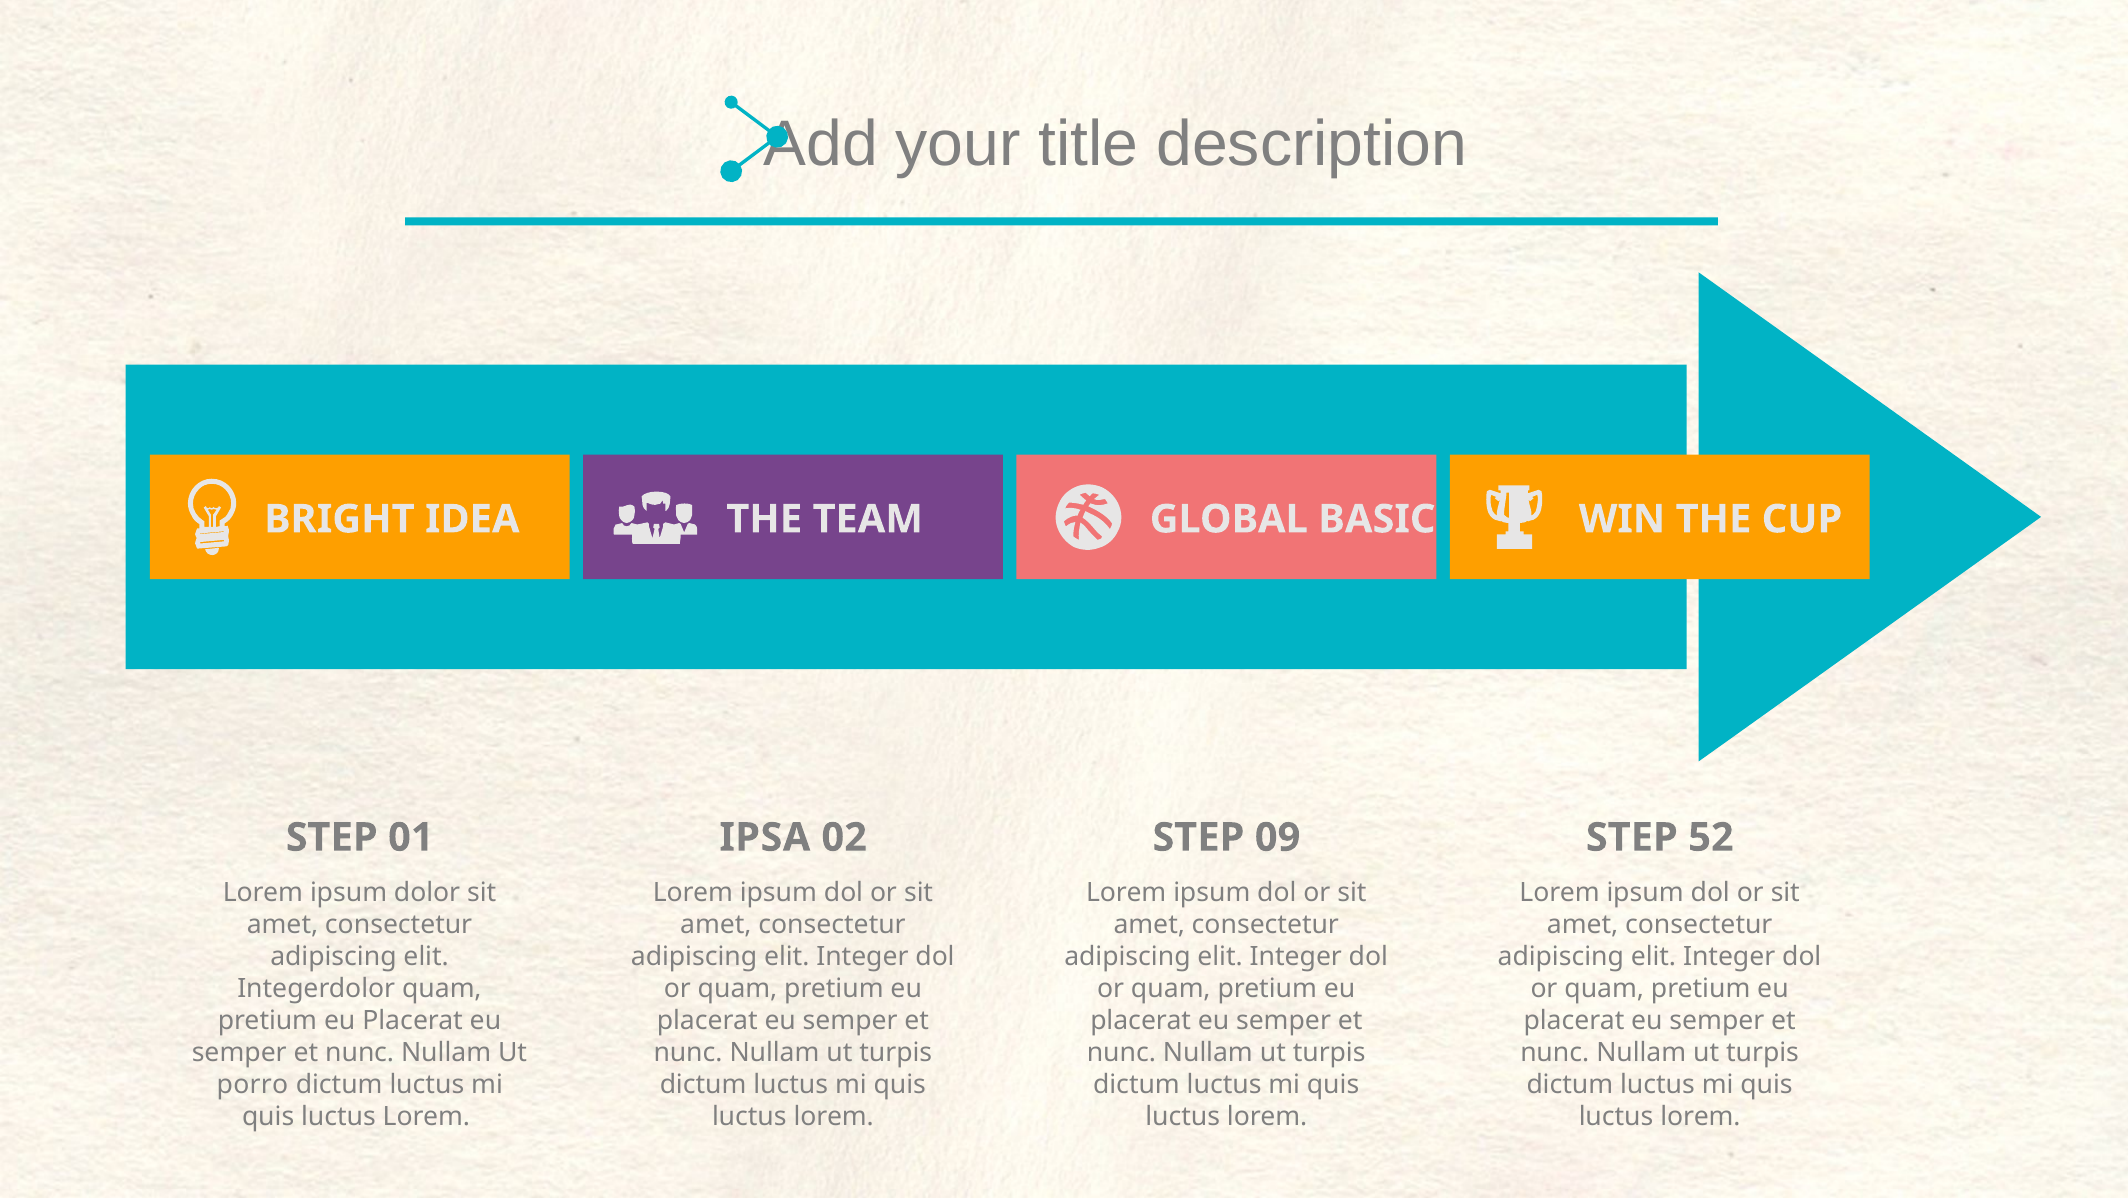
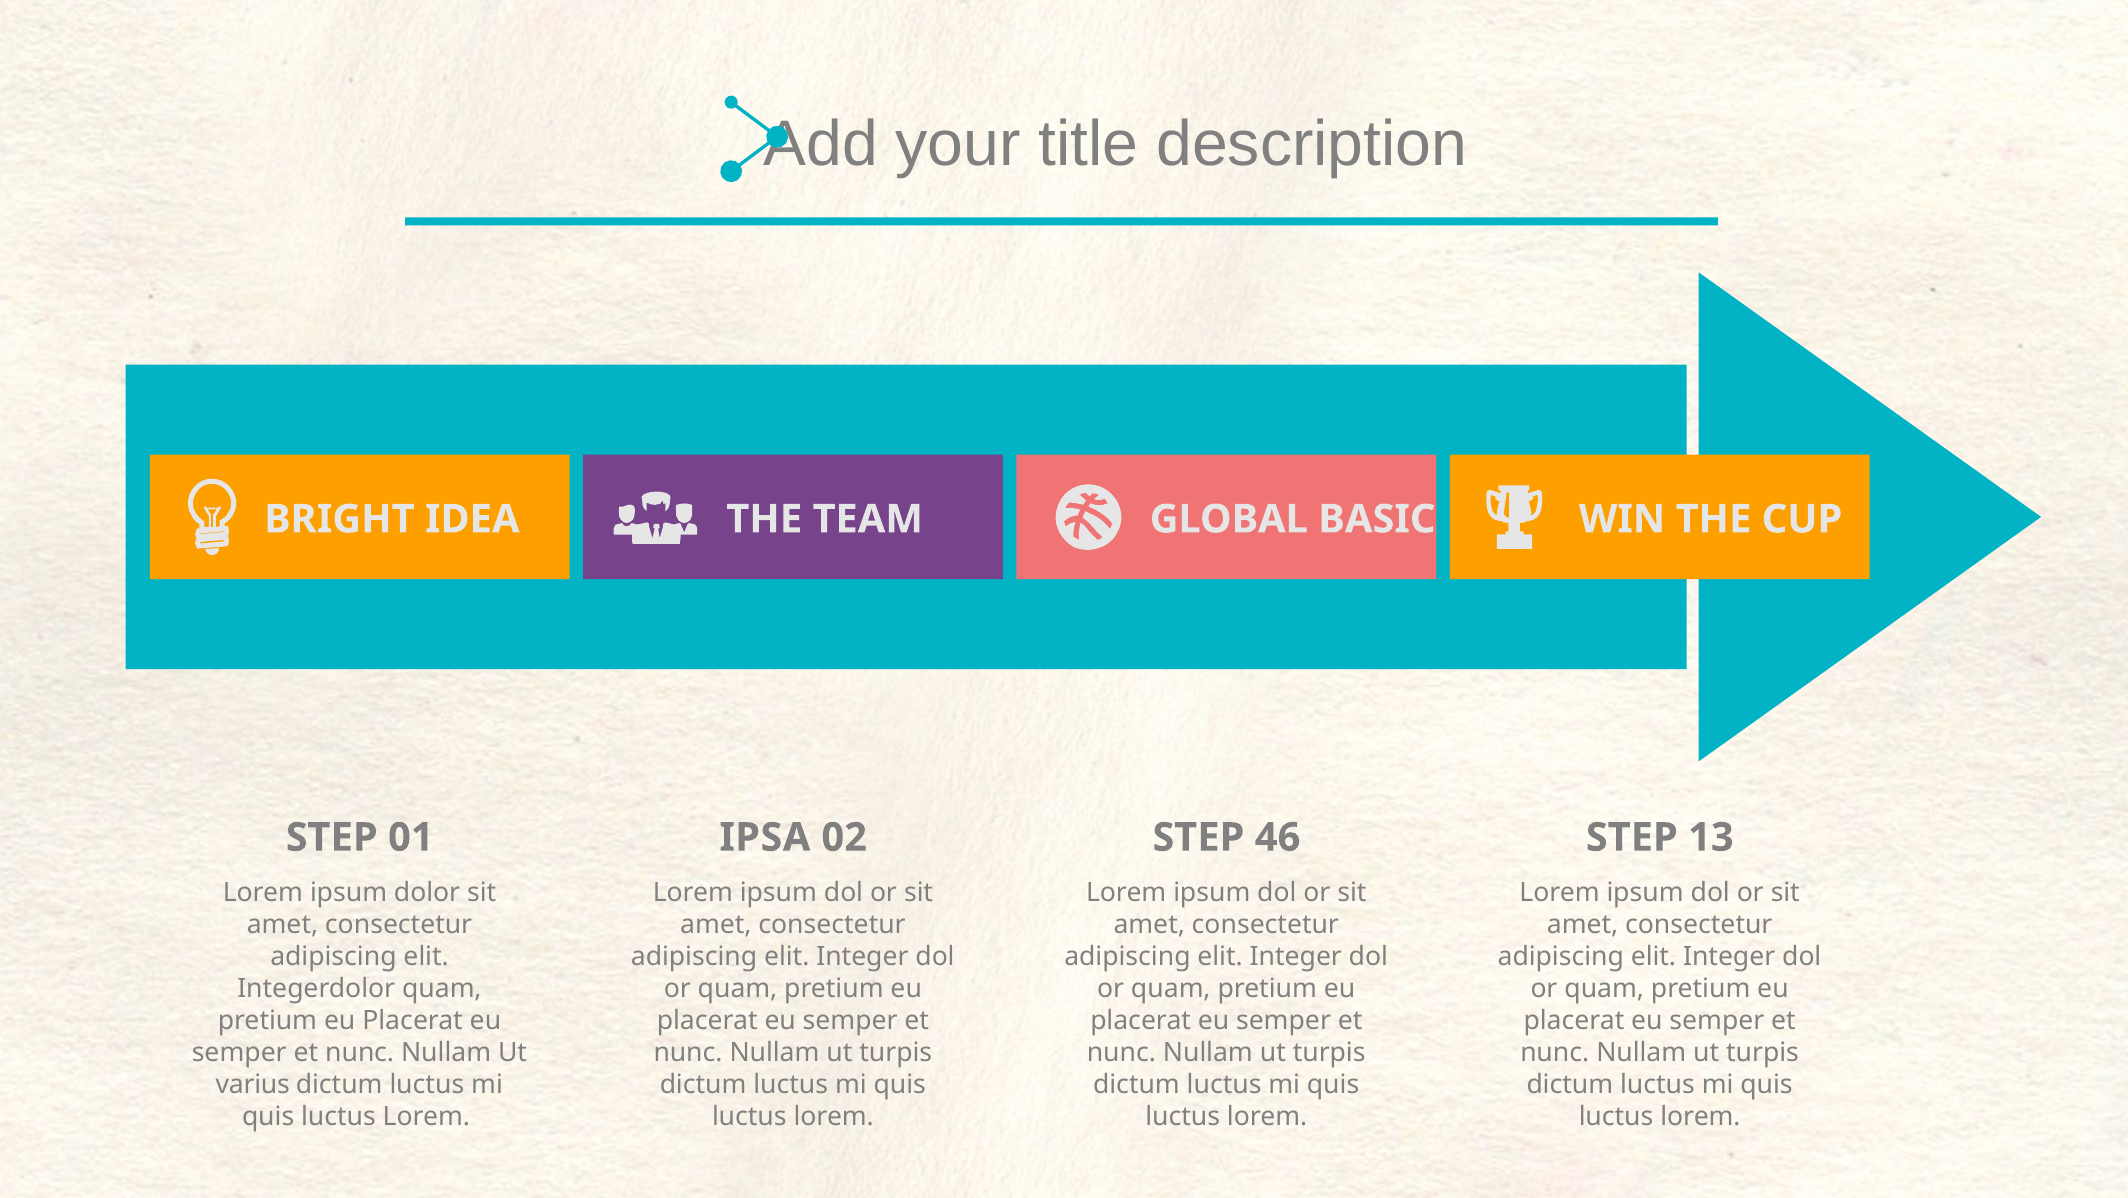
09: 09 -> 46 (1278, 837)
52: 52 -> 13 (1711, 837)
porro: porro -> varius (253, 1084)
